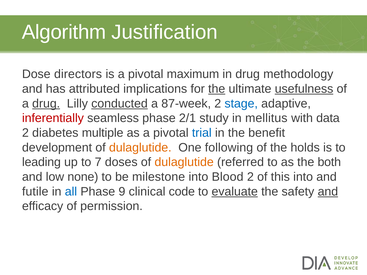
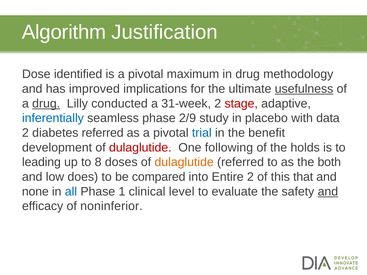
directors: directors -> identified (78, 74)
attributed: attributed -> improved (94, 89)
the underline: present -> none (217, 89)
conducted underline: present -> none (120, 104)
87-week: 87-week -> 31-week (186, 104)
stage colour: blue -> red (241, 104)
inferentially colour: red -> blue (53, 118)
2/1: 2/1 -> 2/9 (187, 118)
mellitus: mellitus -> placebo (266, 118)
diabetes multiple: multiple -> referred (103, 133)
dulaglutide colour: orange -> red (140, 148)
7: 7 -> 8 (98, 162)
none: none -> does (83, 177)
milestone: milestone -> compared (159, 177)
Blood: Blood -> Entire (228, 177)
this into: into -> that (303, 177)
futile: futile -> none (35, 192)
9: 9 -> 1 (122, 192)
code: code -> level (182, 192)
evaluate underline: present -> none (235, 192)
permission: permission -> noninferior (111, 206)
